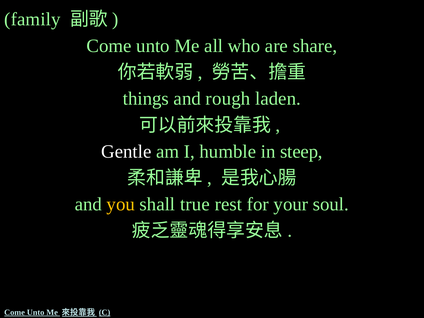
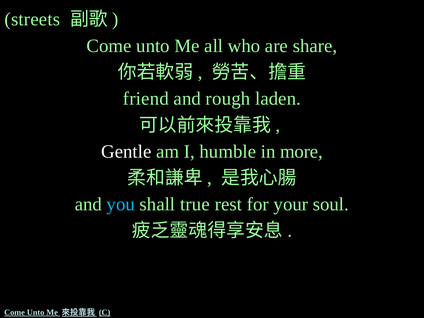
family: family -> streets (32, 19)
things: things -> friend (146, 99)
steep: steep -> more (301, 152)
you colour: yellow -> light blue (121, 204)
